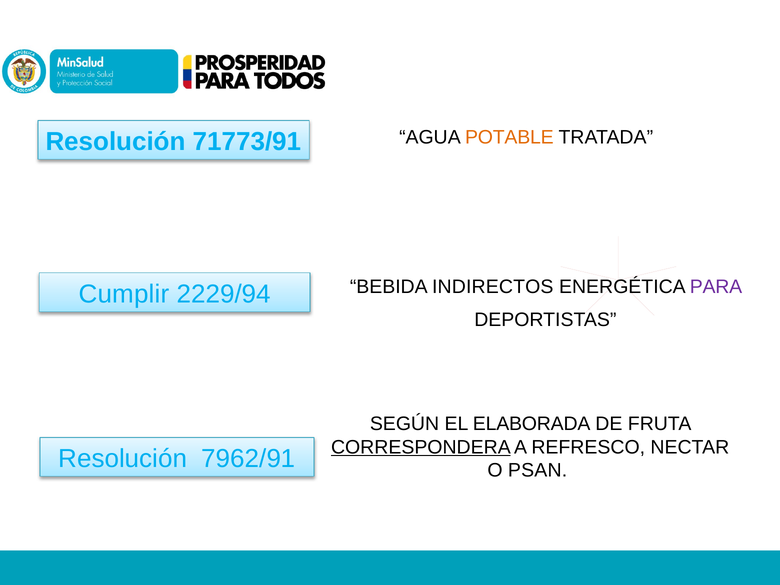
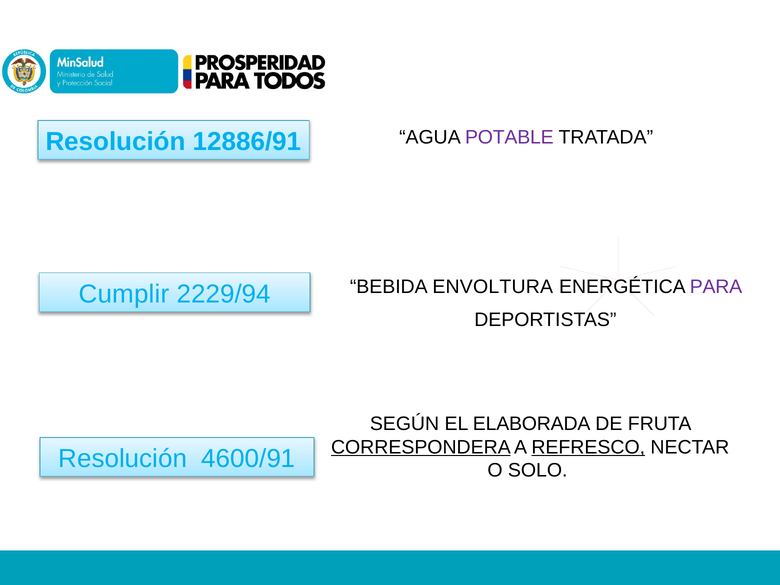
71773/91: 71773/91 -> 12886/91 (247, 142)
POTABLE colour: orange -> purple (509, 137)
INDIRECTOS: INDIRECTOS -> ENVOLTURA (493, 287)
REFRESCO underline: none -> present (588, 447)
7962/91: 7962/91 -> 4600/91 (248, 459)
PSAN: PSAN -> SOLO (538, 471)
